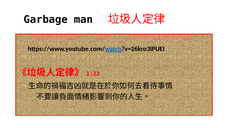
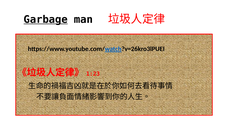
Garbage underline: none -> present (46, 19)
